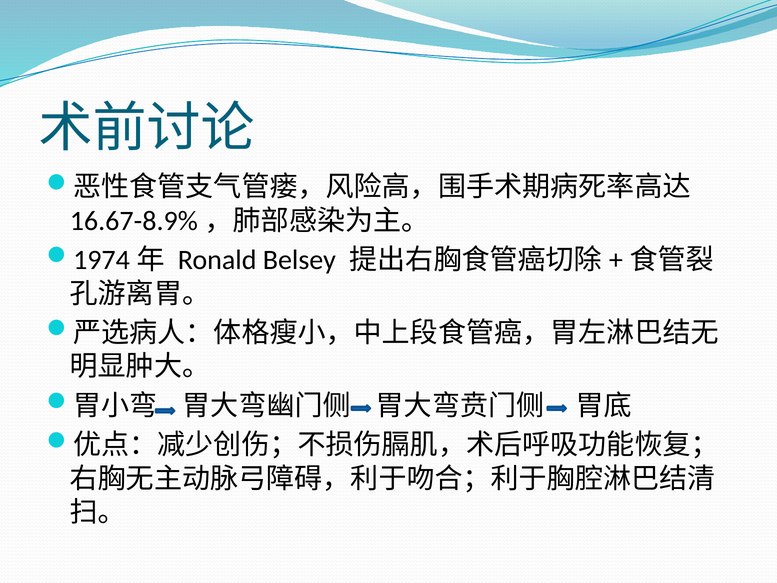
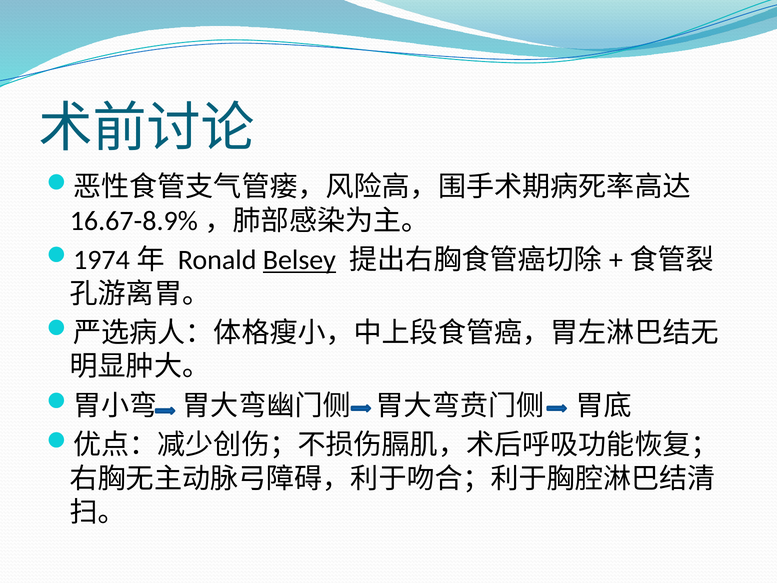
Belsey underline: none -> present (299, 260)
